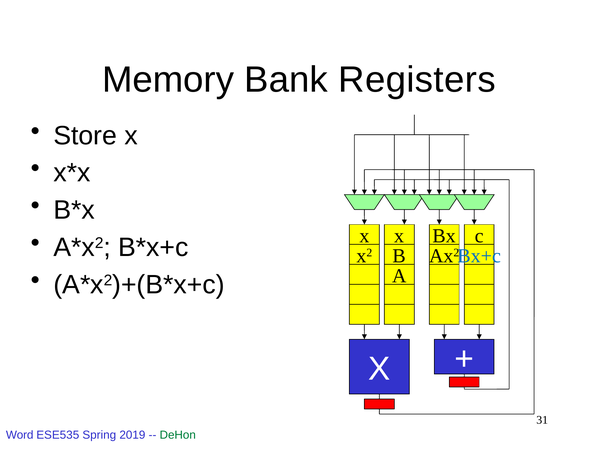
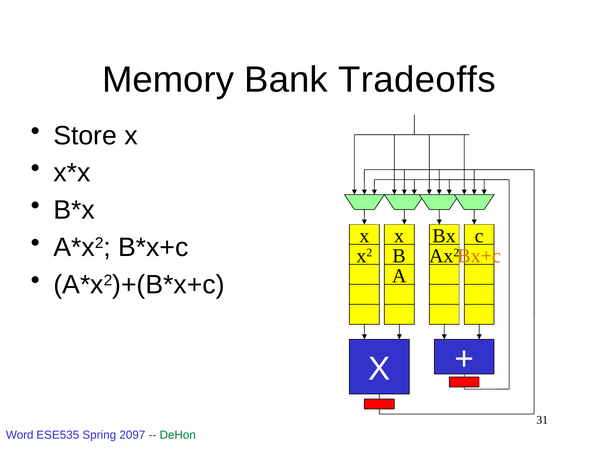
Registers: Registers -> Tradeoffs (417, 80)
Bx+c colour: blue -> orange (479, 256)
2019: 2019 -> 2097 (132, 435)
